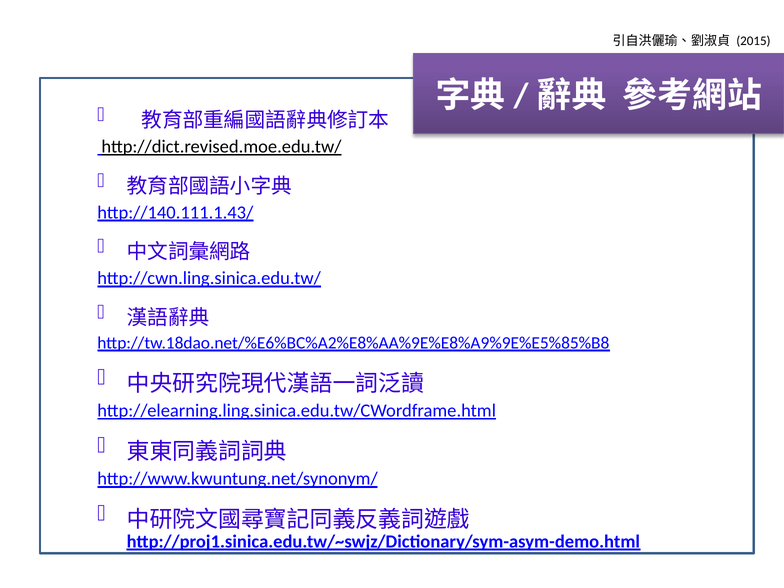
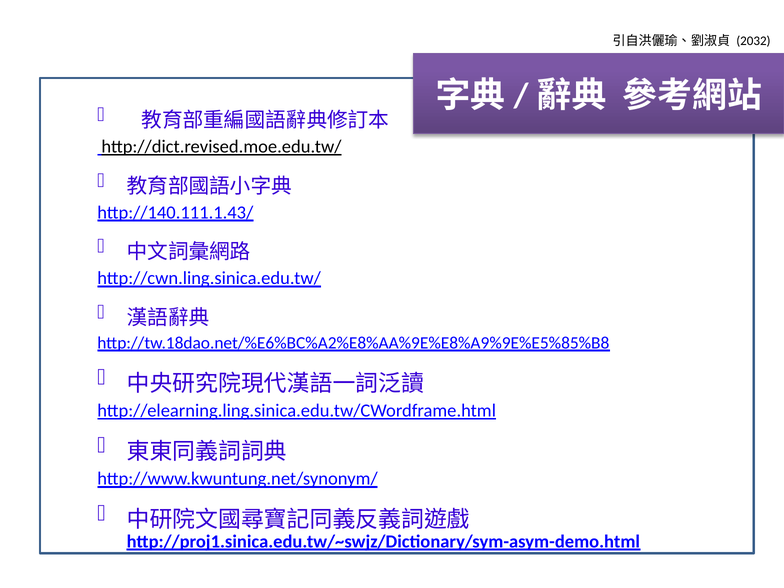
2015: 2015 -> 2032 (753, 41)
